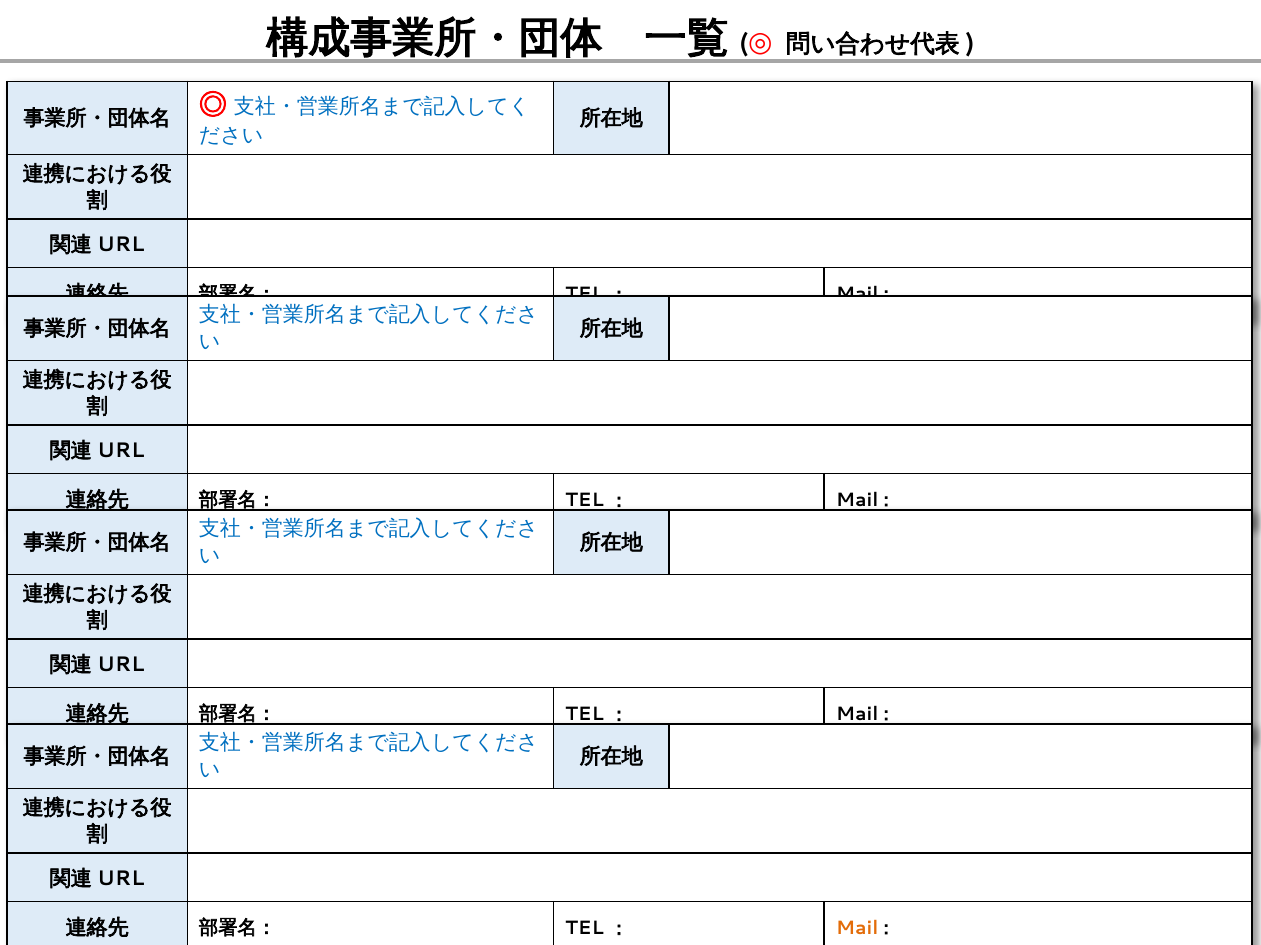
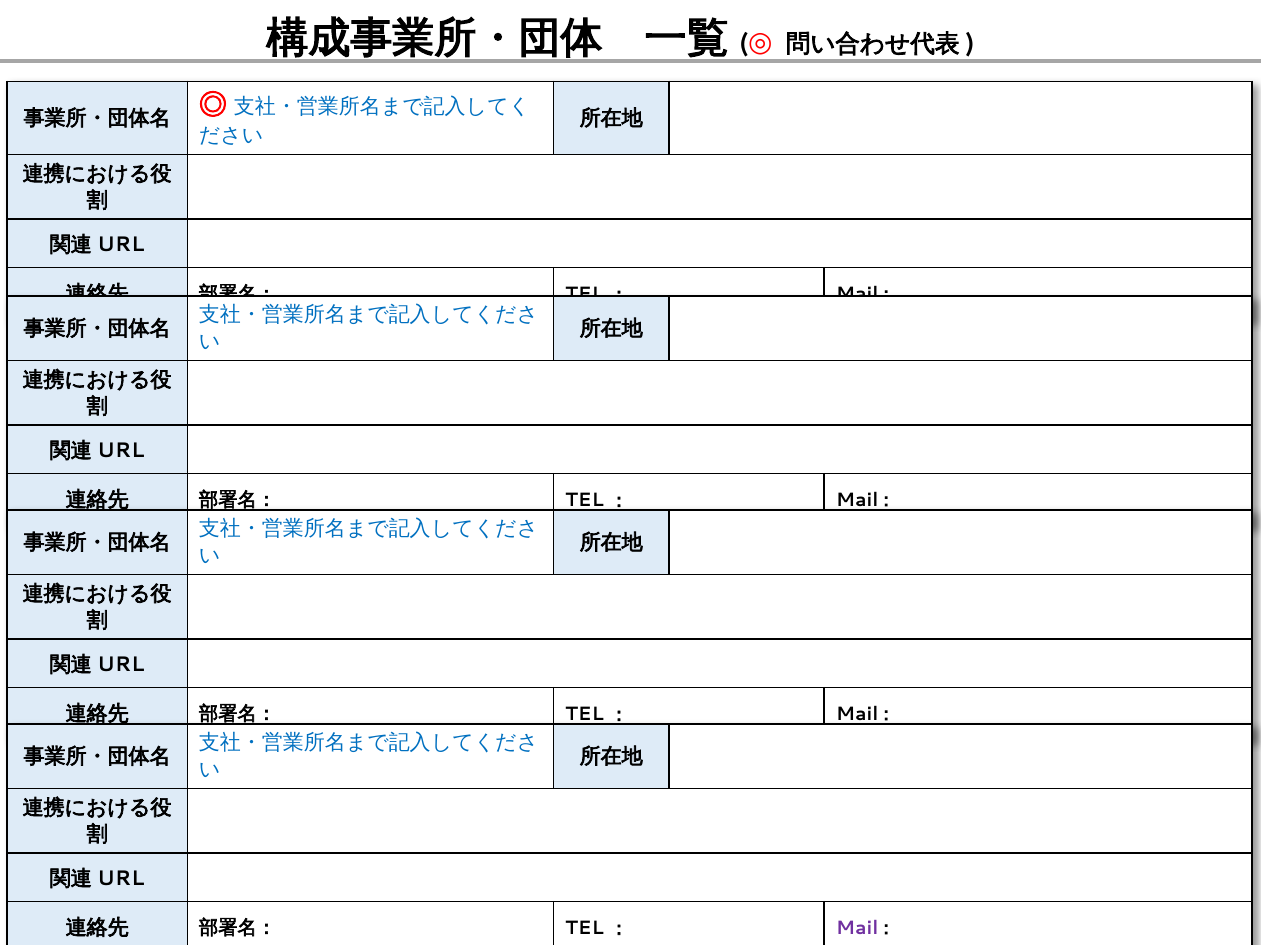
Mail colour: orange -> purple (857, 929)
